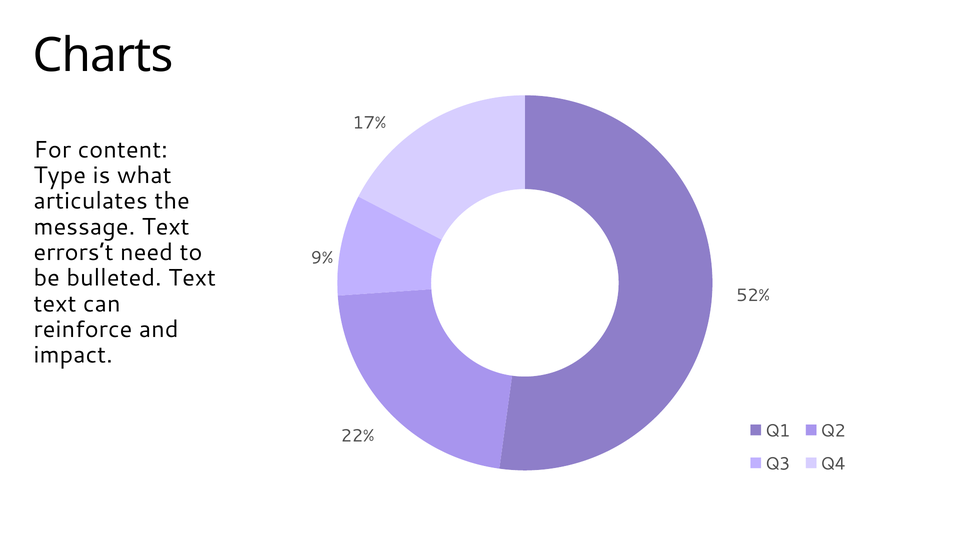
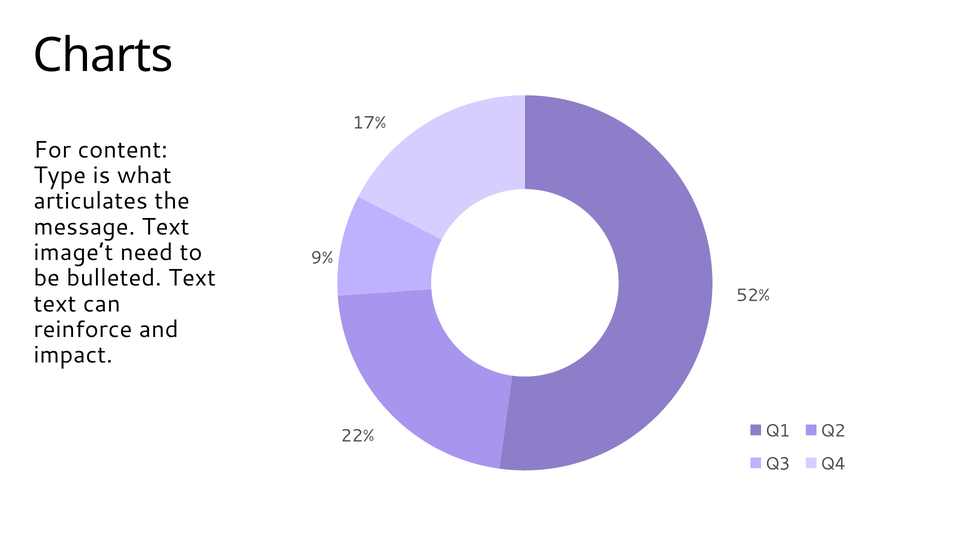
errors’t: errors’t -> image’t (73, 252)
